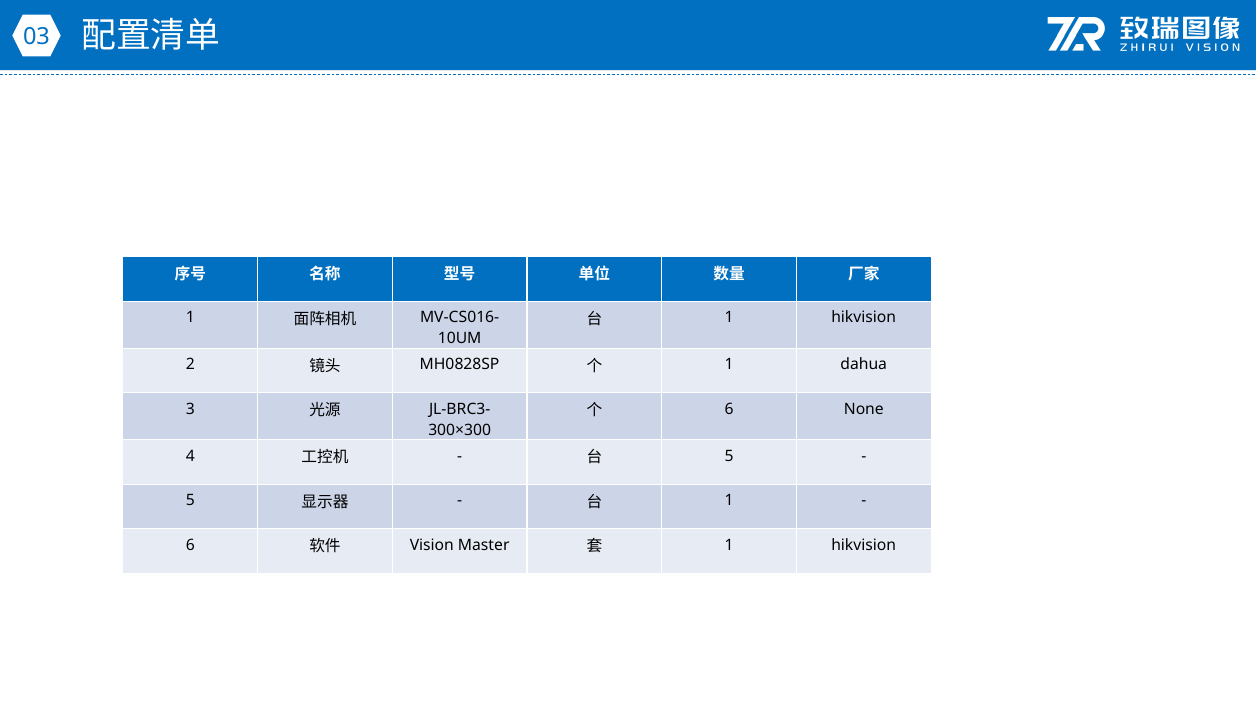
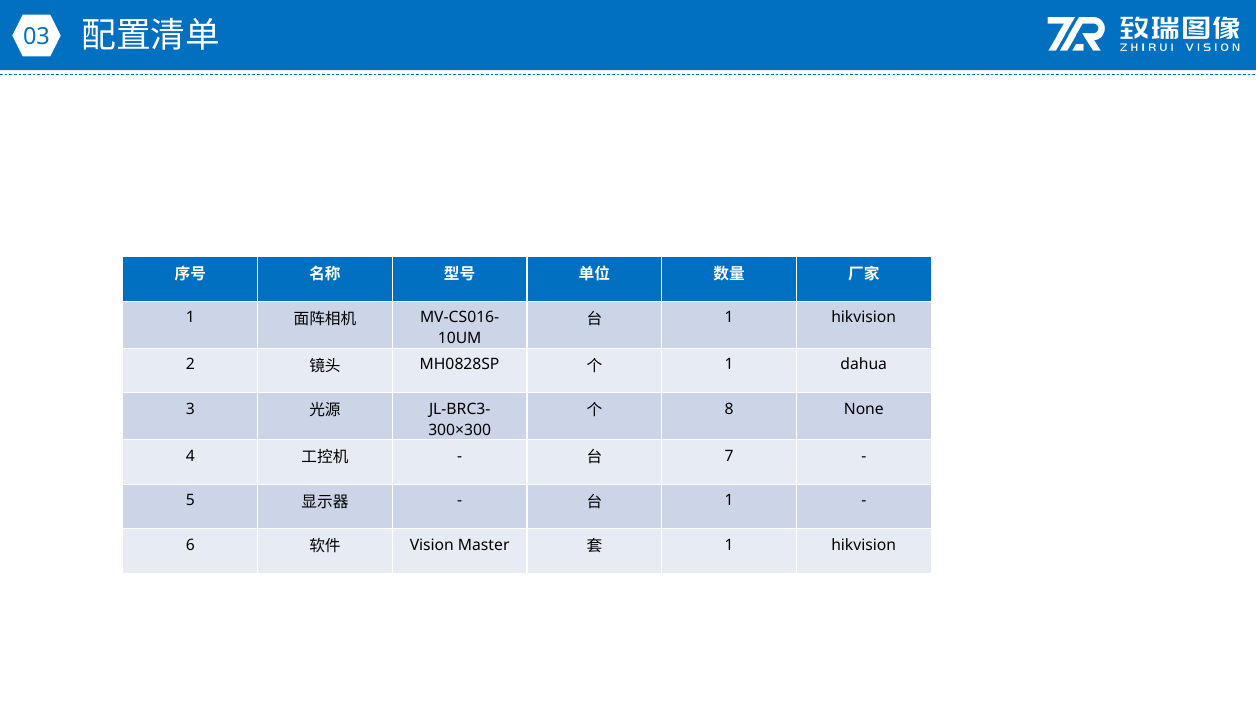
6: 6 -> 8 (729, 409)
5: 5 -> 7 (729, 456)
